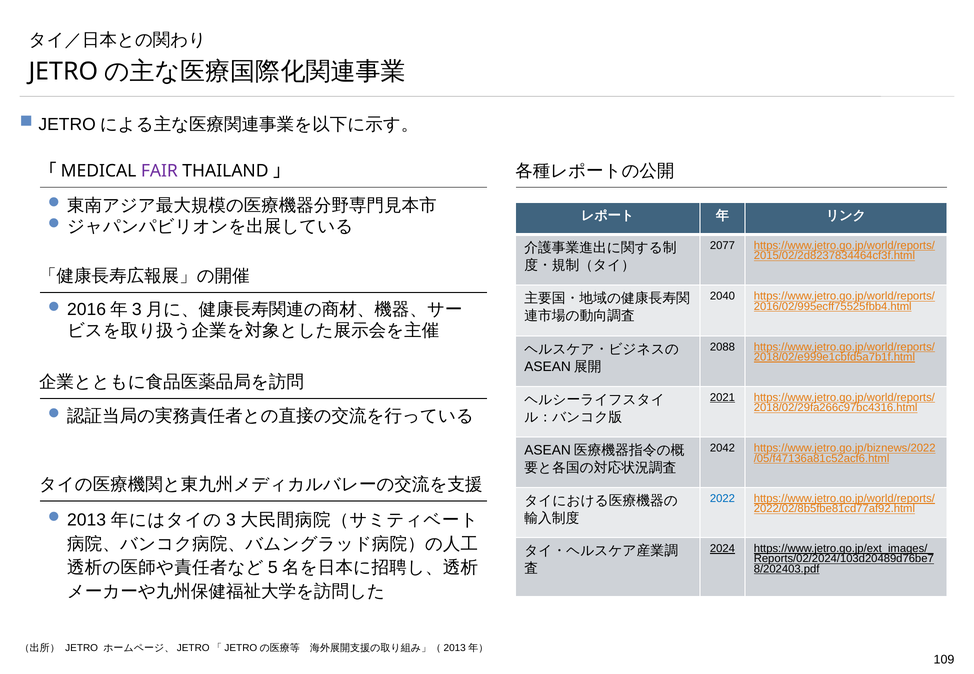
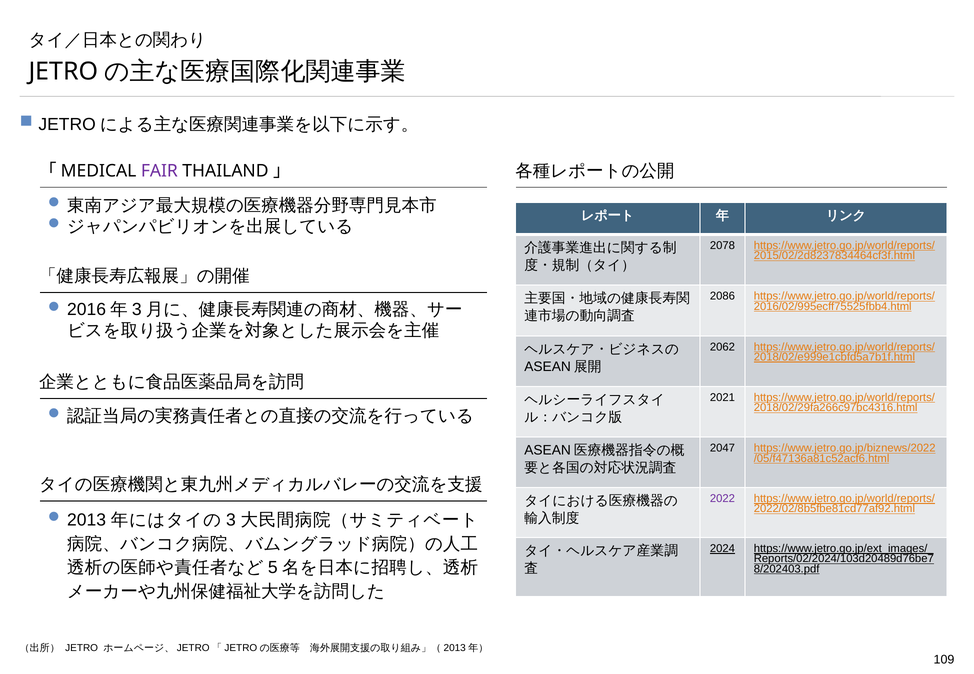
2077: 2077 -> 2078 (722, 246)
2040: 2040 -> 2086 (722, 296)
2088: 2088 -> 2062 (722, 347)
2021 underline: present -> none (722, 398)
2042: 2042 -> 2047 (722, 448)
2022 colour: blue -> purple (722, 499)
